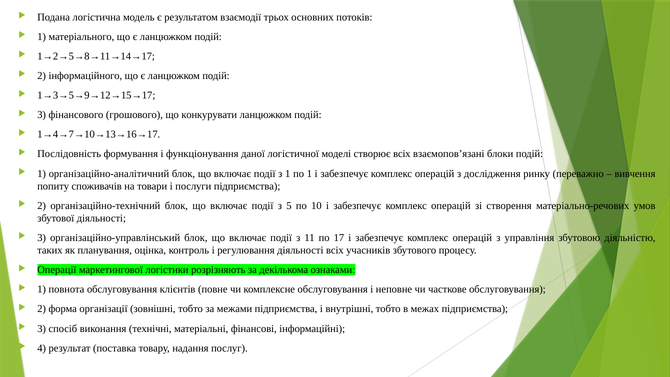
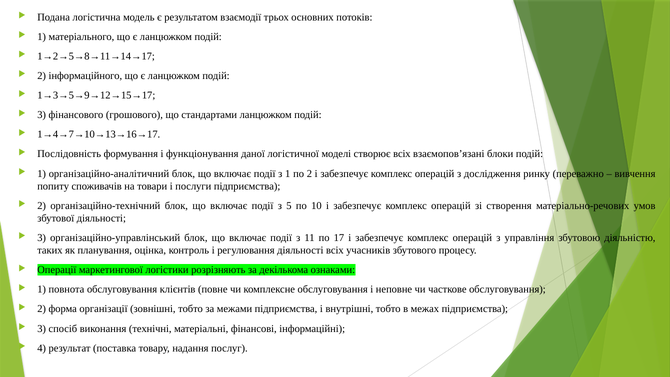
конкурувати: конкурувати -> стандартами (209, 115)
по 1: 1 -> 2 (309, 173)
